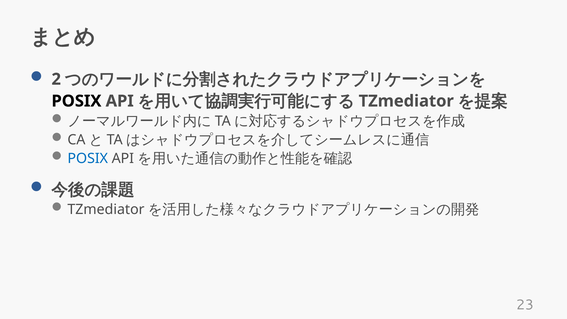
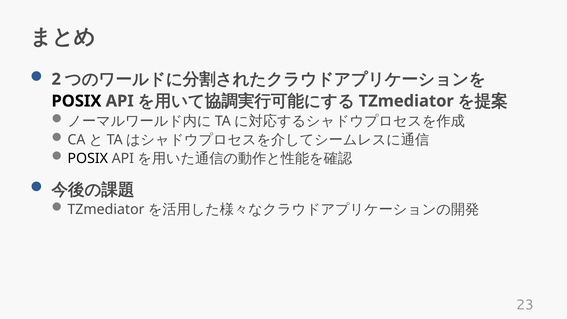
POSIX colour: blue -> black (88, 158)
